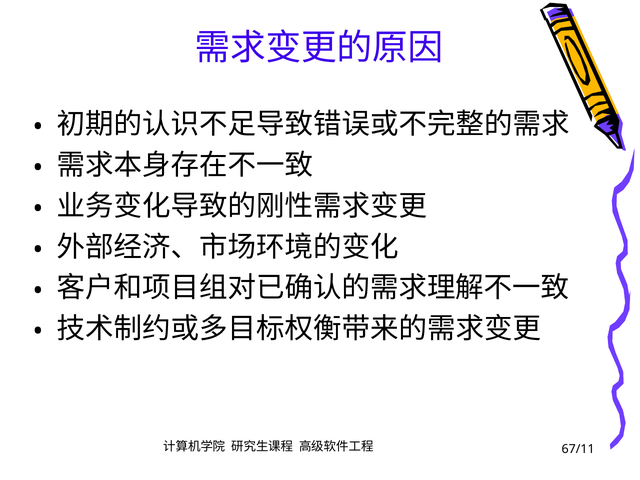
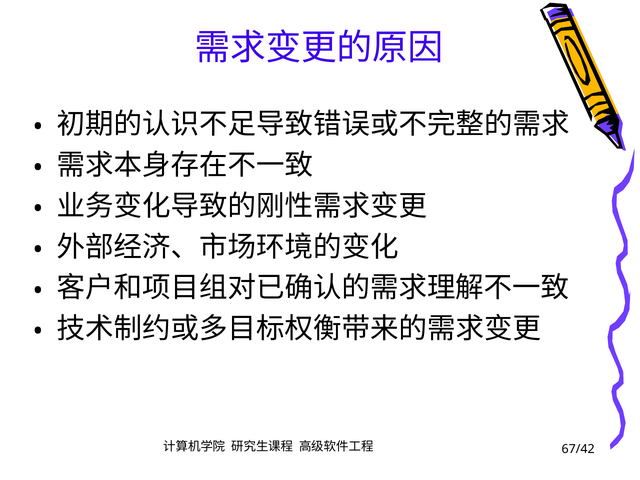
67/11: 67/11 -> 67/42 (578, 449)
